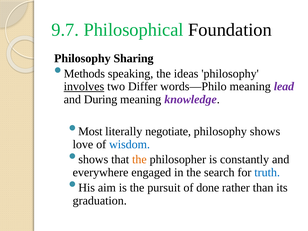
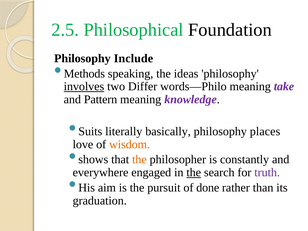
9.7: 9.7 -> 2.5 (65, 30)
Sharing: Sharing -> Include (133, 58)
lead: lead -> take (284, 86)
During: During -> Pattern (101, 99)
Most: Most -> Suits (90, 131)
negotiate: negotiate -> basically (168, 131)
philosophy shows: shows -> places (265, 131)
wisdom colour: blue -> orange (130, 144)
the underline: none -> present (194, 172)
truth colour: blue -> purple (267, 172)
